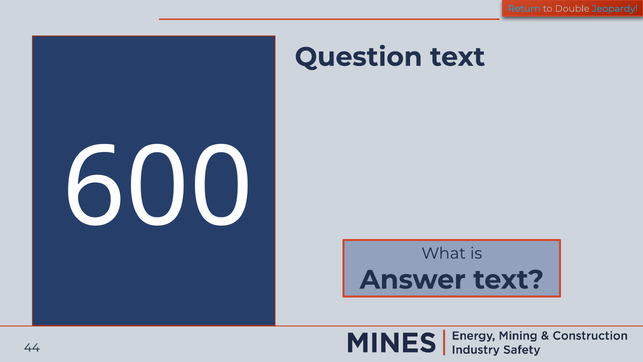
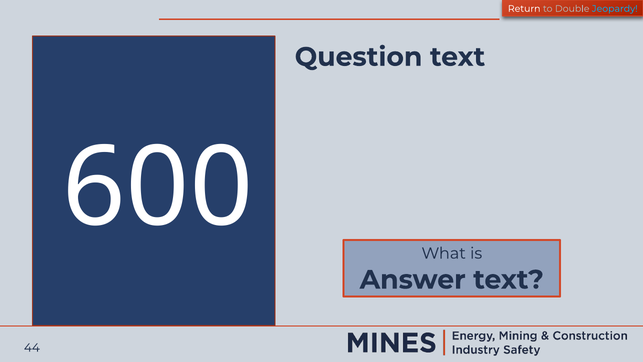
Return colour: light blue -> white (524, 9)
